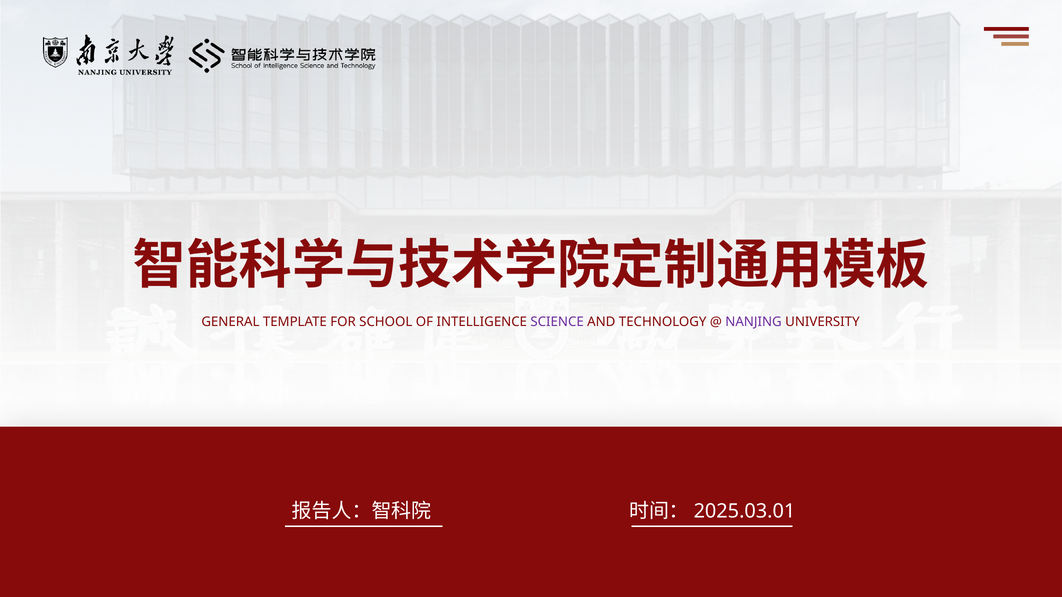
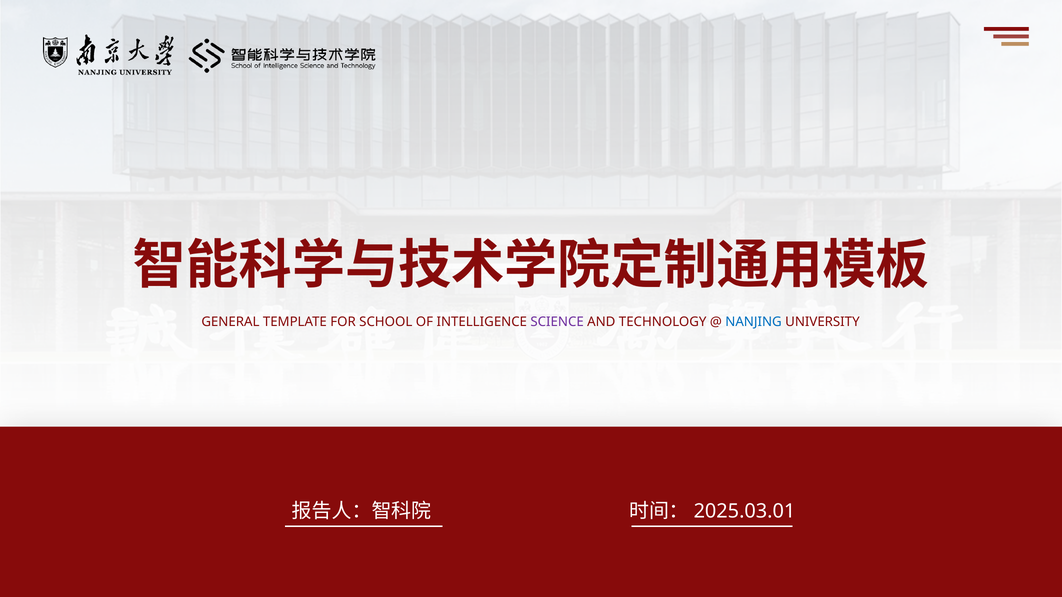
NANJING colour: purple -> blue (754, 322)
